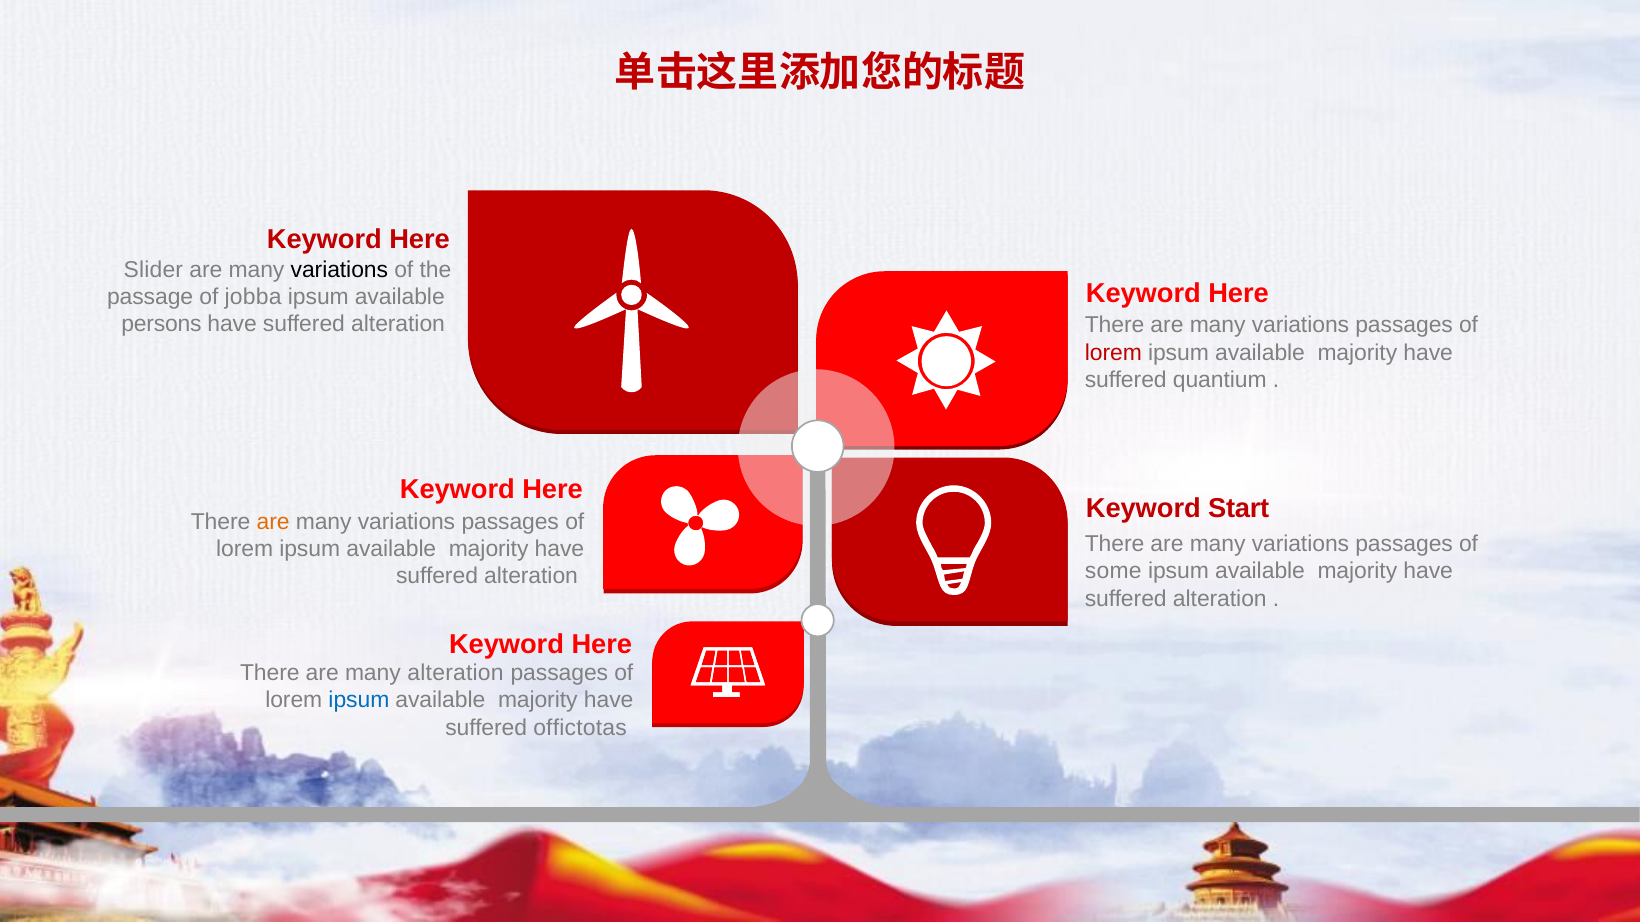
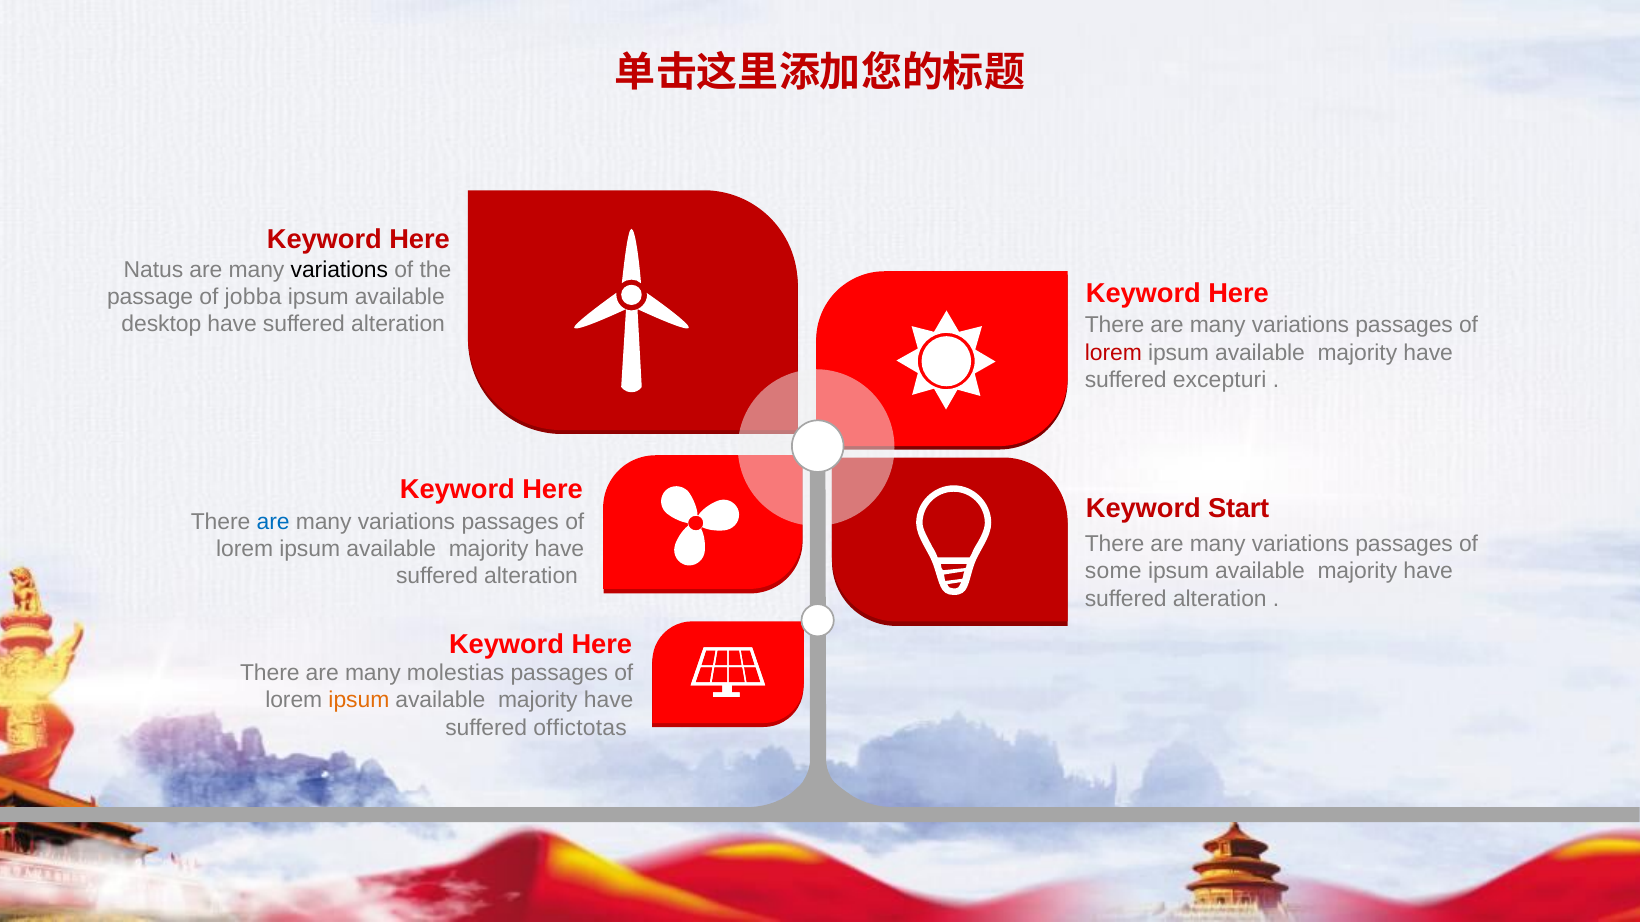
Slider: Slider -> Natus (153, 270)
persons: persons -> desktop (161, 324)
quantium: quantium -> excepturi (1220, 380)
are colour: orange -> blue (273, 522)
many alteration: alteration -> molestias (456, 673)
ipsum colour: blue -> orange (359, 701)
